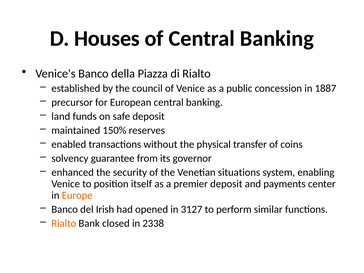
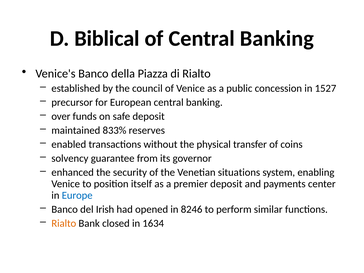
Houses: Houses -> Biblical (107, 39)
1887: 1887 -> 1527 (326, 88)
land: land -> over (61, 116)
150%: 150% -> 833% (115, 130)
Europe colour: orange -> blue (77, 195)
3127: 3127 -> 8246 (192, 209)
2338: 2338 -> 1634 (153, 223)
